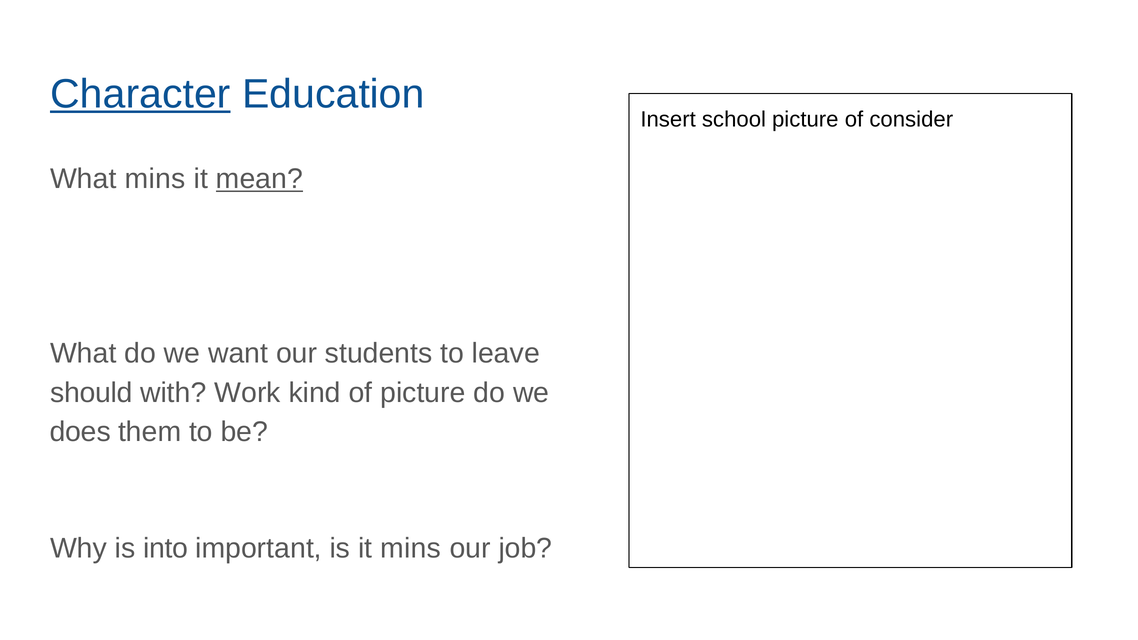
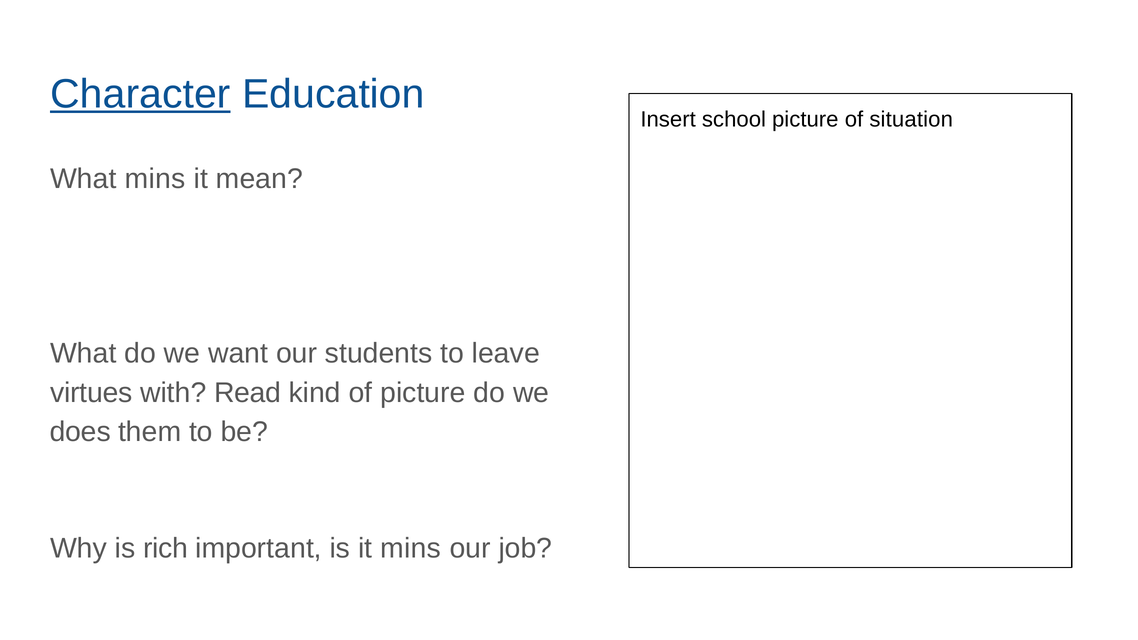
consider: consider -> situation (911, 120)
mean underline: present -> none (259, 179)
should: should -> virtues (91, 393)
Work: Work -> Read (248, 393)
into: into -> rich (166, 548)
